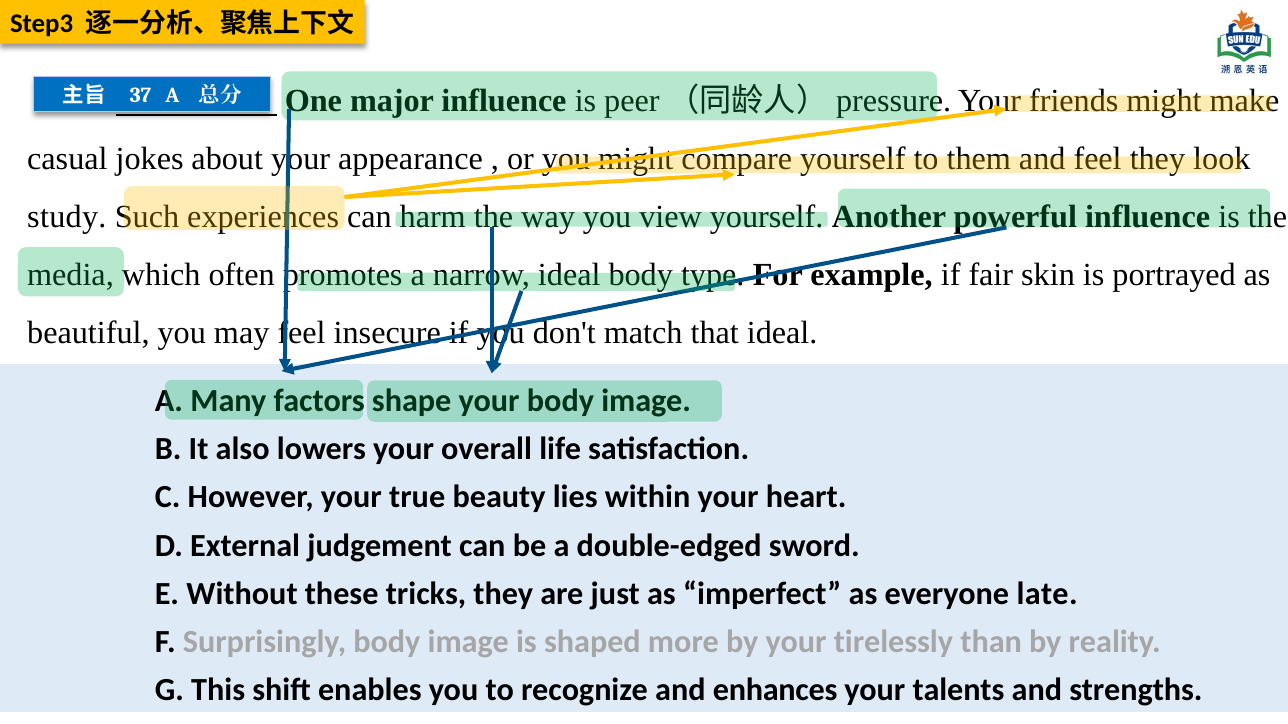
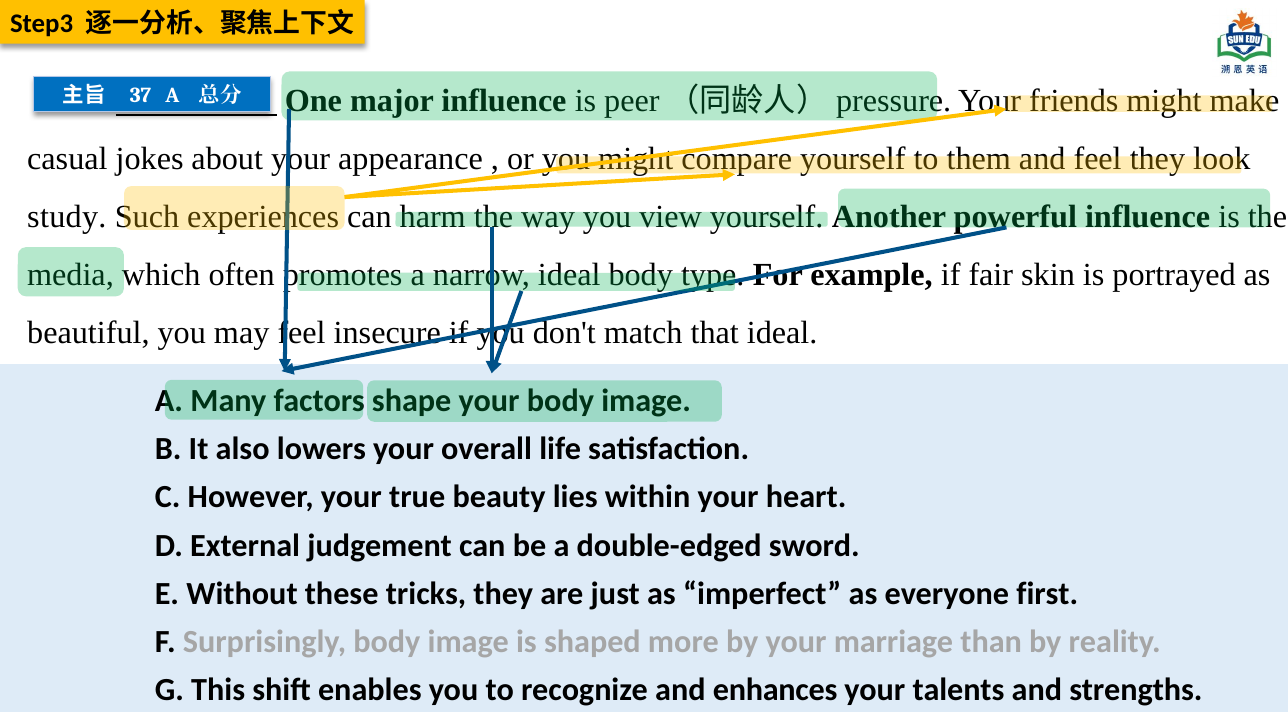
late: late -> first (1047, 594)
tirelessly: tirelessly -> marriage (893, 642)
